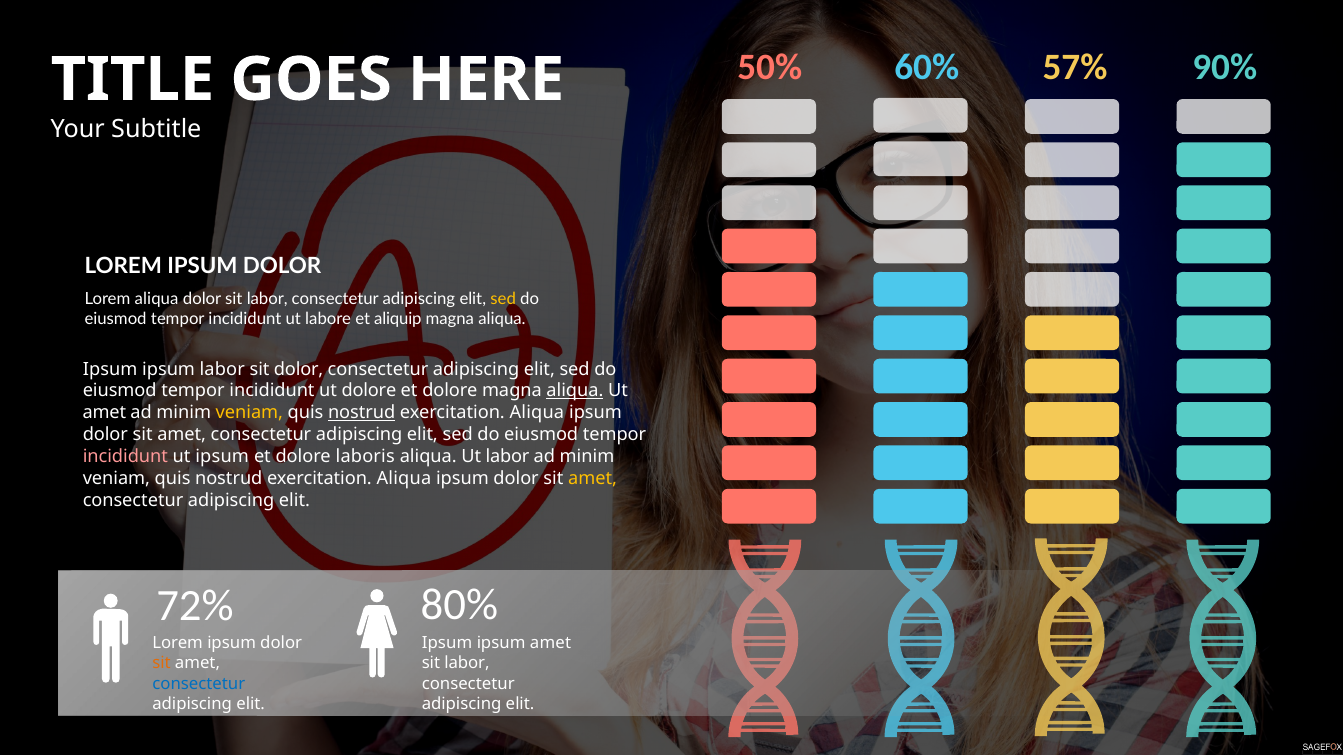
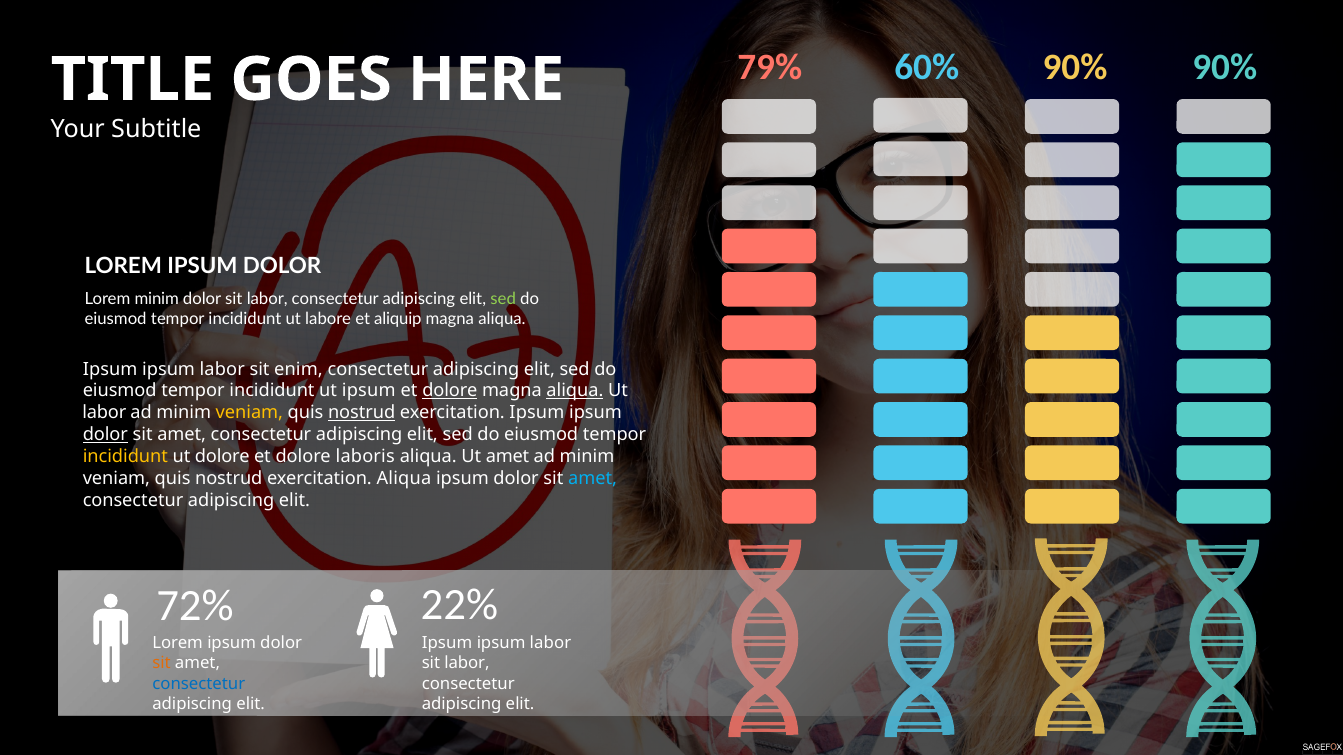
50%: 50% -> 79% (770, 67)
60% 57%: 57% -> 90% (1075, 67)
Lorem aliqua: aliqua -> minim (157, 299)
sed colour: yellow -> light green (503, 299)
sit dolor: dolor -> enim (299, 369)
ut dolore: dolore -> ipsum (369, 391)
dolore underline: none -> present (450, 391)
amet: amet -> labor (104, 413)
Aliqua: Aliqua -> Ipsum (537, 413)
dolor underline: none -> present (105, 435)
incididunt colour: pink -> yellow (125, 457)
ut ipsum: ipsum -> dolore (222, 457)
Ut labor: labor -> amet (508, 457)
amet colour: yellow -> light blue (593, 479)
80%: 80% -> 22% (459, 605)
amet: amet -> labor (551, 644)
